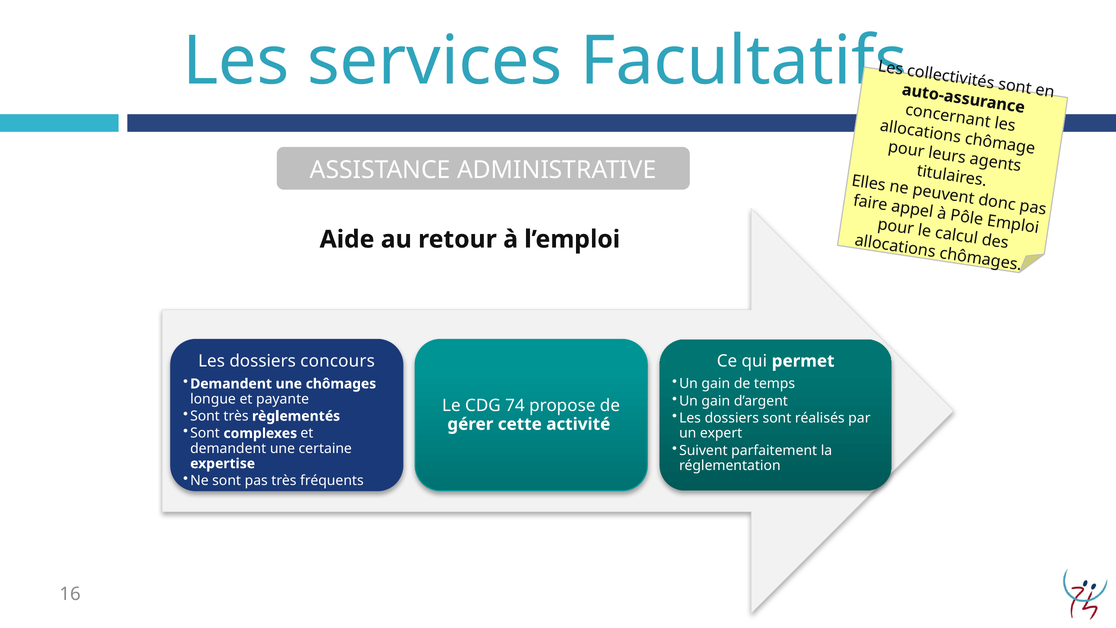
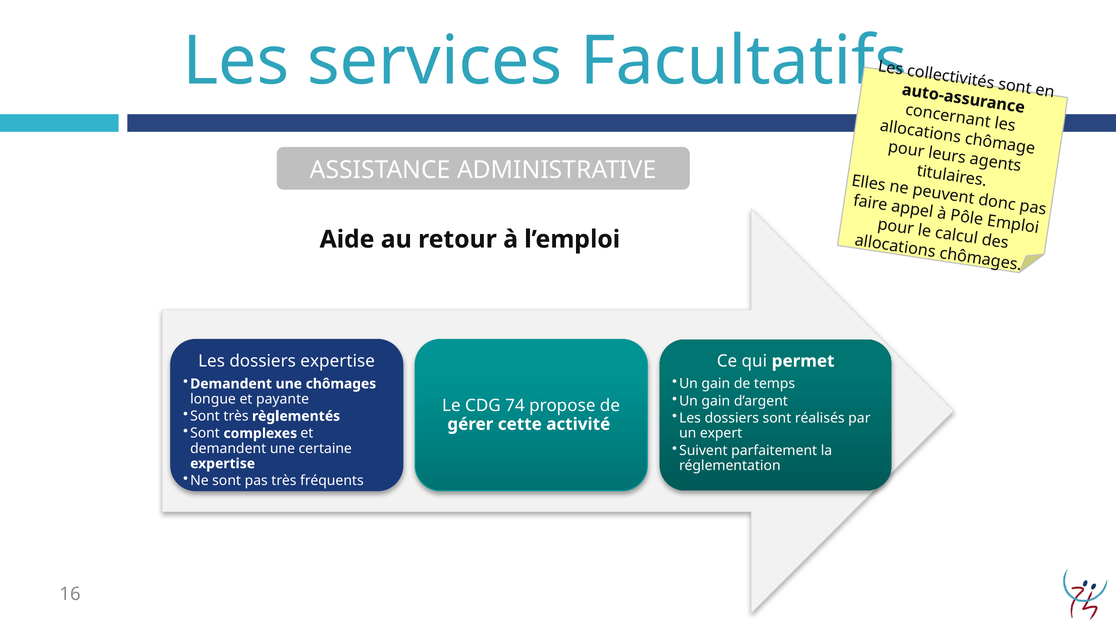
dossiers concours: concours -> expertise (338, 361)
